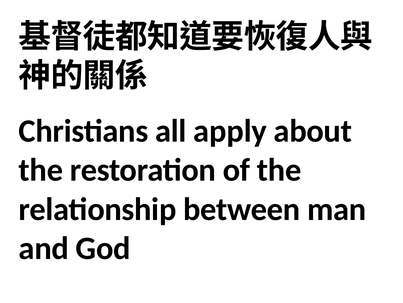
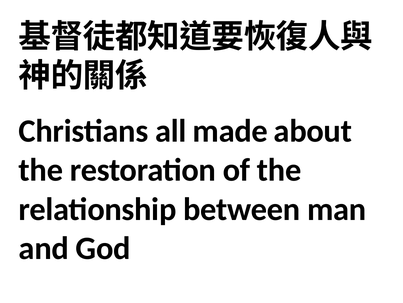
apply: apply -> made (230, 131)
